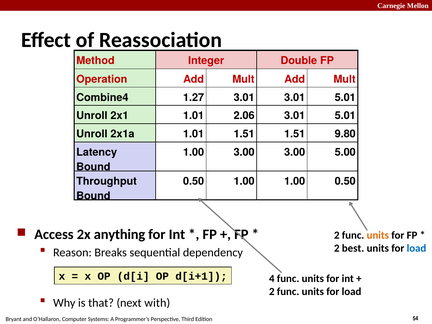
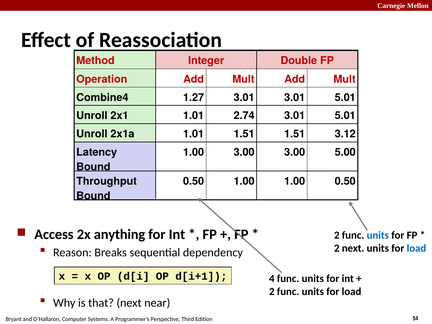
2.06: 2.06 -> 2.74 (244, 116)
9.80: 9.80 -> 3.12 (345, 134)
units colour: orange -> blue (378, 235)
2 best: best -> next (353, 248)
with: with -> near (157, 303)
